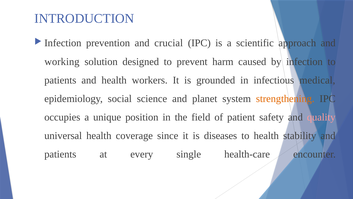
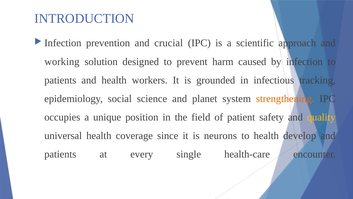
medical: medical -> tracking (317, 80)
quality colour: pink -> yellow (321, 117)
diseases: diseases -> neurons (220, 135)
stability: stability -> develop (300, 135)
